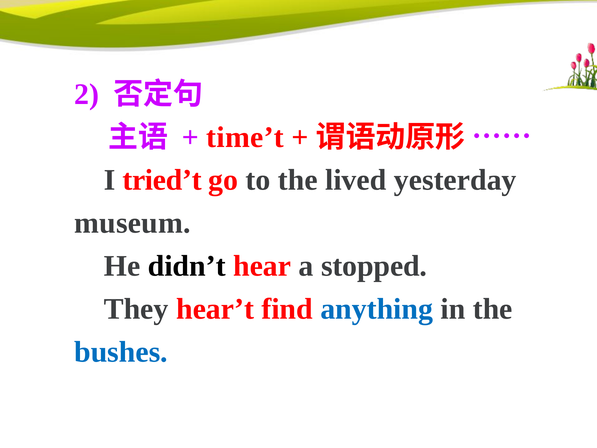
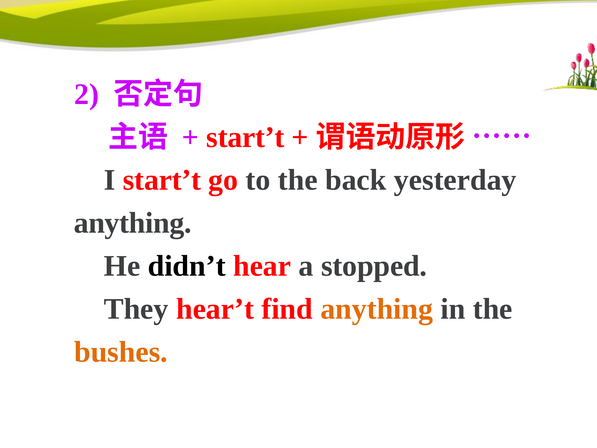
time’t: time’t -> start’t (245, 137)
I tried’t: tried’t -> start’t (162, 180)
lived: lived -> back (356, 180)
museum: museum -> anything (133, 223)
anything colour: blue -> orange (377, 309)
bushes colour: blue -> orange (121, 352)
